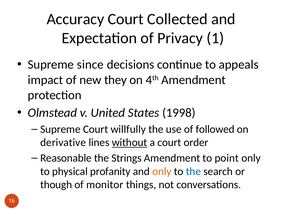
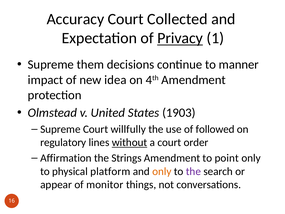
Privacy underline: none -> present (180, 38)
since: since -> them (90, 65)
appeals: appeals -> manner (239, 65)
they: they -> idea (115, 80)
1998: 1998 -> 1903 (179, 113)
derivative: derivative -> regulatory (63, 142)
Reasonable: Reasonable -> Affirmation (66, 158)
profanity: profanity -> platform (110, 171)
the colour: blue -> purple (193, 171)
though: though -> appear (56, 184)
